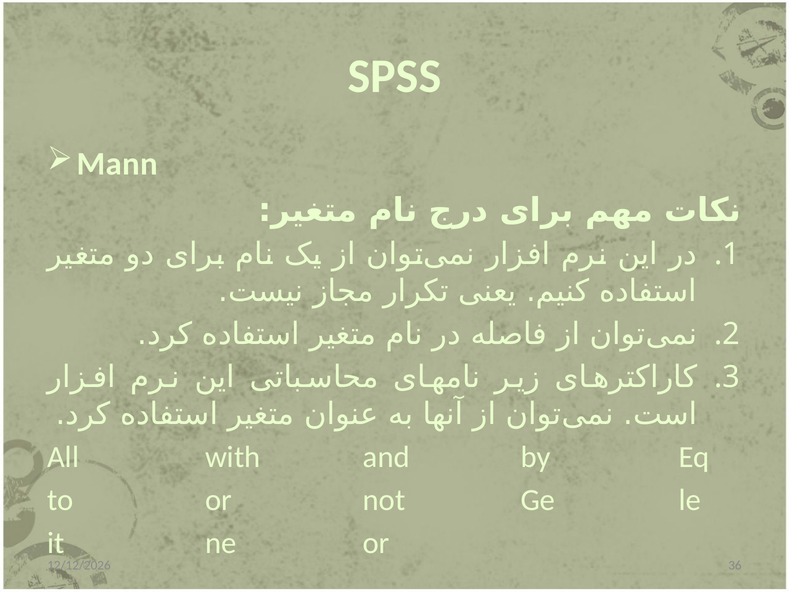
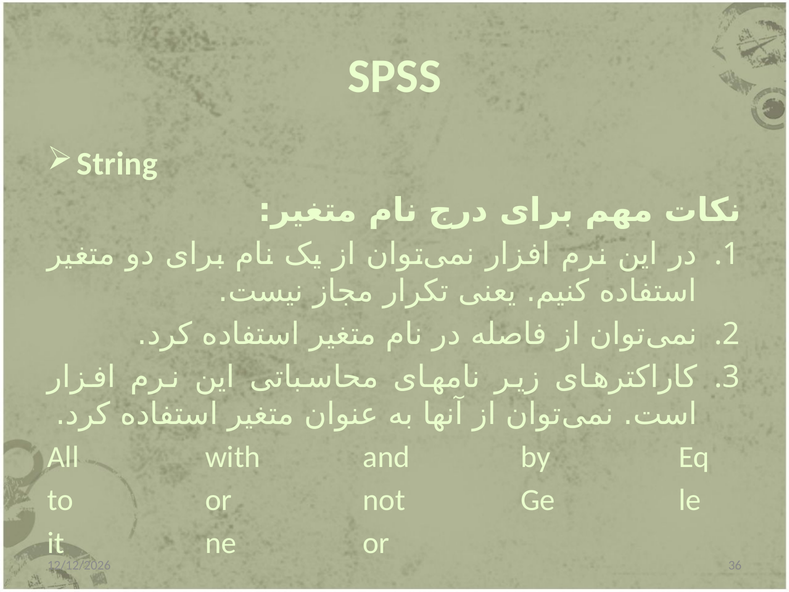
Mann: Mann -> String (117, 164)
